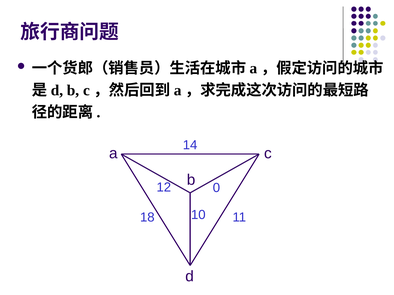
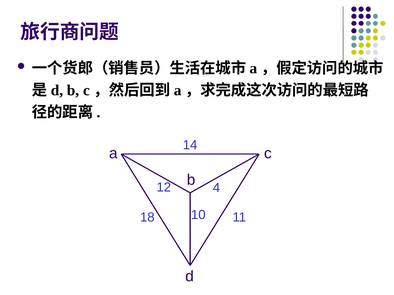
0: 0 -> 4 (216, 188)
